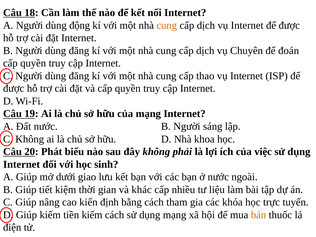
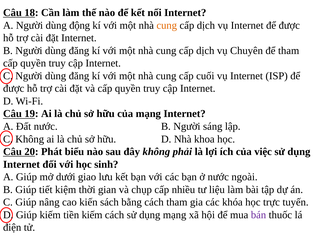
để đoán: đoán -> tham (289, 51)
thao: thao -> cuối (205, 76)
khác: khác -> chụp (142, 190)
định: định -> sách (109, 202)
bán colour: orange -> purple (259, 215)
